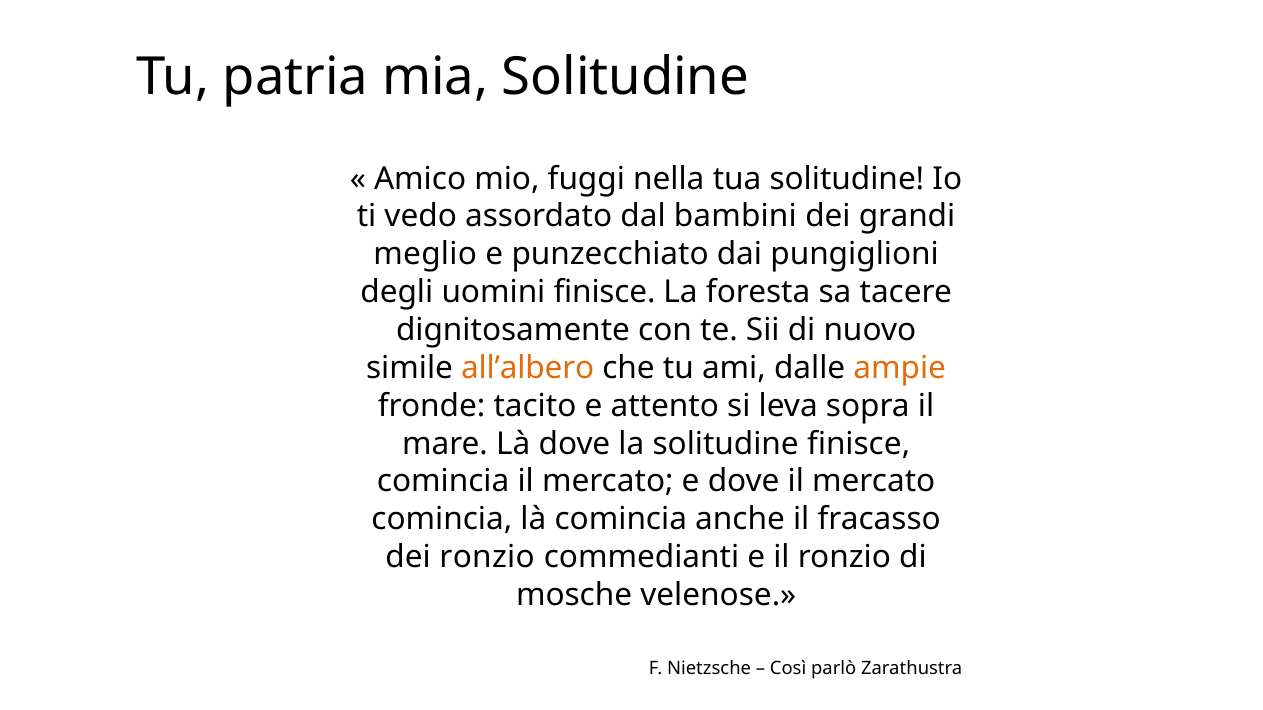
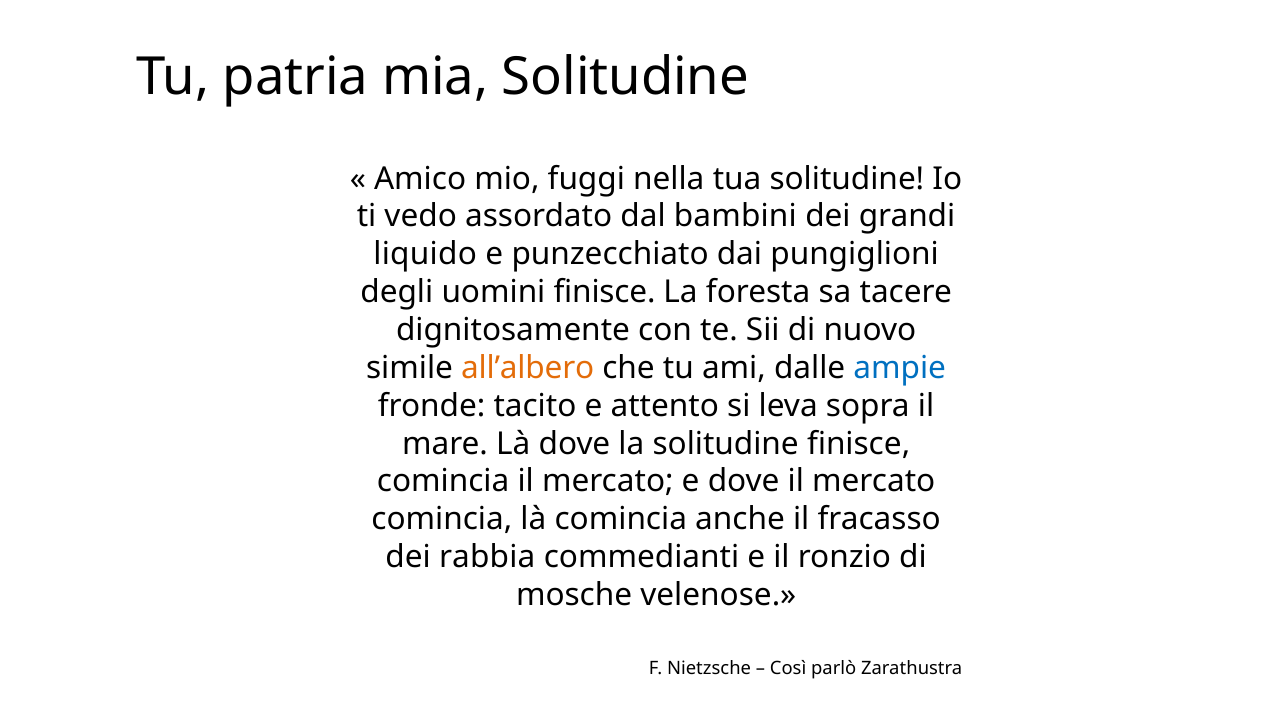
meglio: meglio -> liquido (425, 255)
ampie colour: orange -> blue (900, 368)
dei ronzio: ronzio -> rabbia (487, 558)
